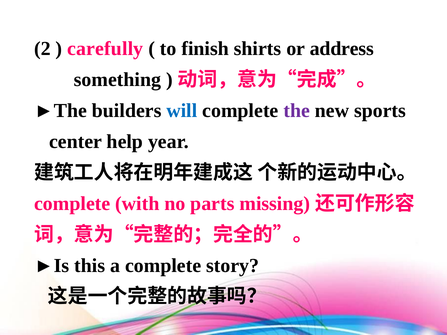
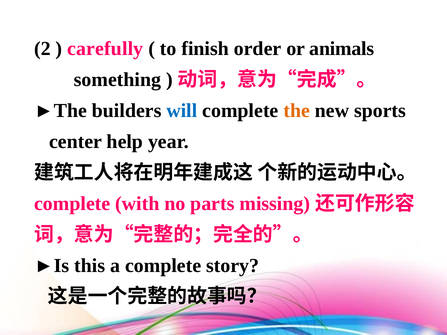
shirts: shirts -> order (258, 49)
address: address -> animals (342, 49)
the colour: purple -> orange (297, 111)
